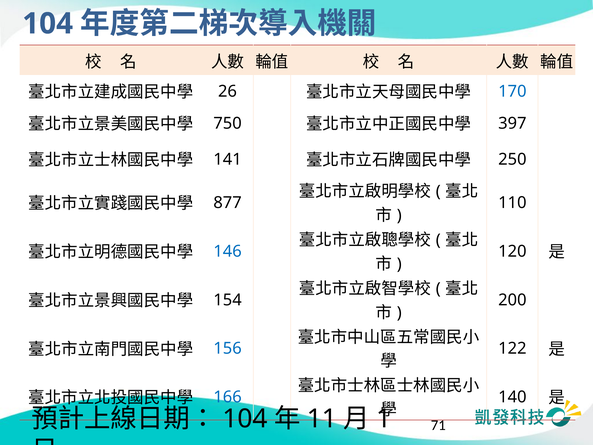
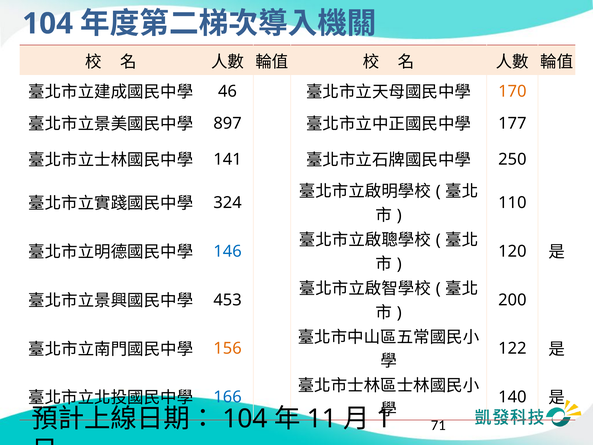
26: 26 -> 46 (227, 91)
170 colour: blue -> orange (512, 91)
750: 750 -> 897 (228, 123)
397: 397 -> 177 (512, 123)
877: 877 -> 324 (228, 202)
154: 154 -> 453 (228, 300)
156 colour: blue -> orange (228, 348)
